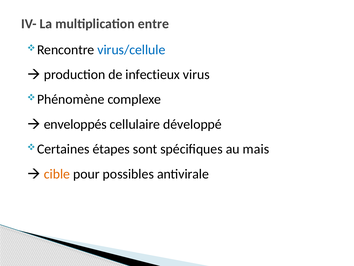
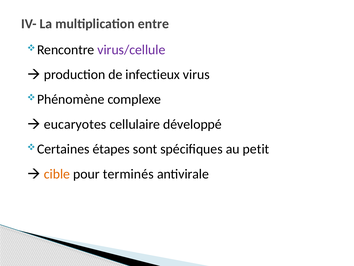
virus/cellule colour: blue -> purple (131, 50)
enveloppés: enveloppés -> eucaryotes (75, 124)
mais: mais -> petit (256, 149)
possibles: possibles -> terminés (128, 174)
